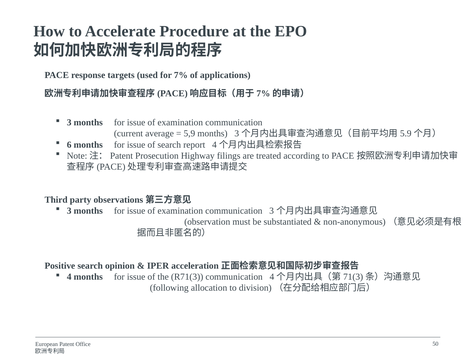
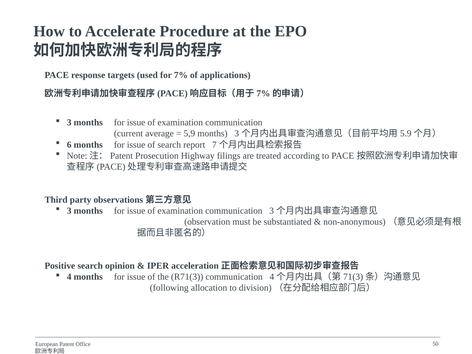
report 4: 4 -> 7 (214, 145)
